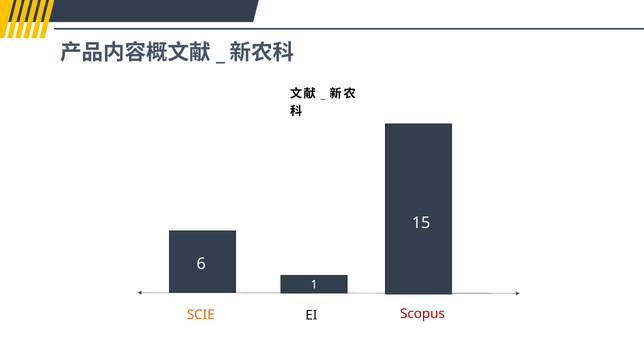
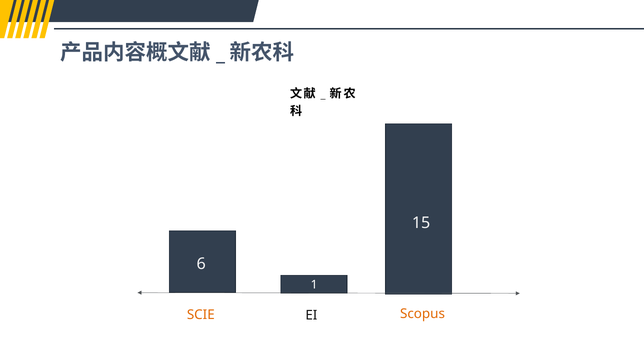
Scopus colour: red -> orange (423, 314)
